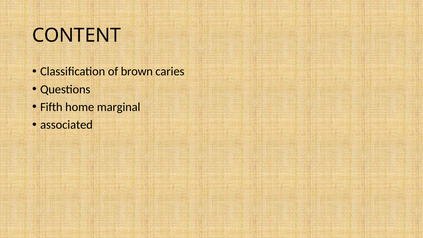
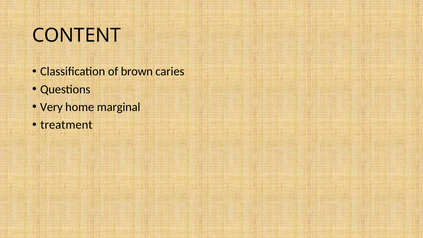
Fifth: Fifth -> Very (51, 107)
associated: associated -> treatment (66, 125)
